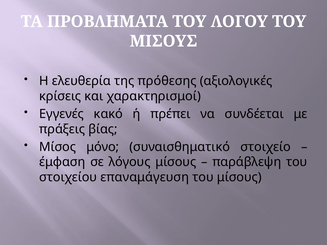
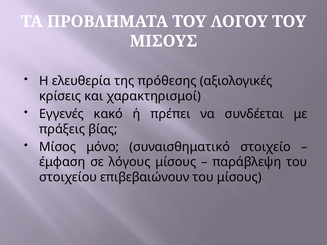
επαναμάγευση: επαναμάγευση -> επιβεβαιώνουν (145, 177)
